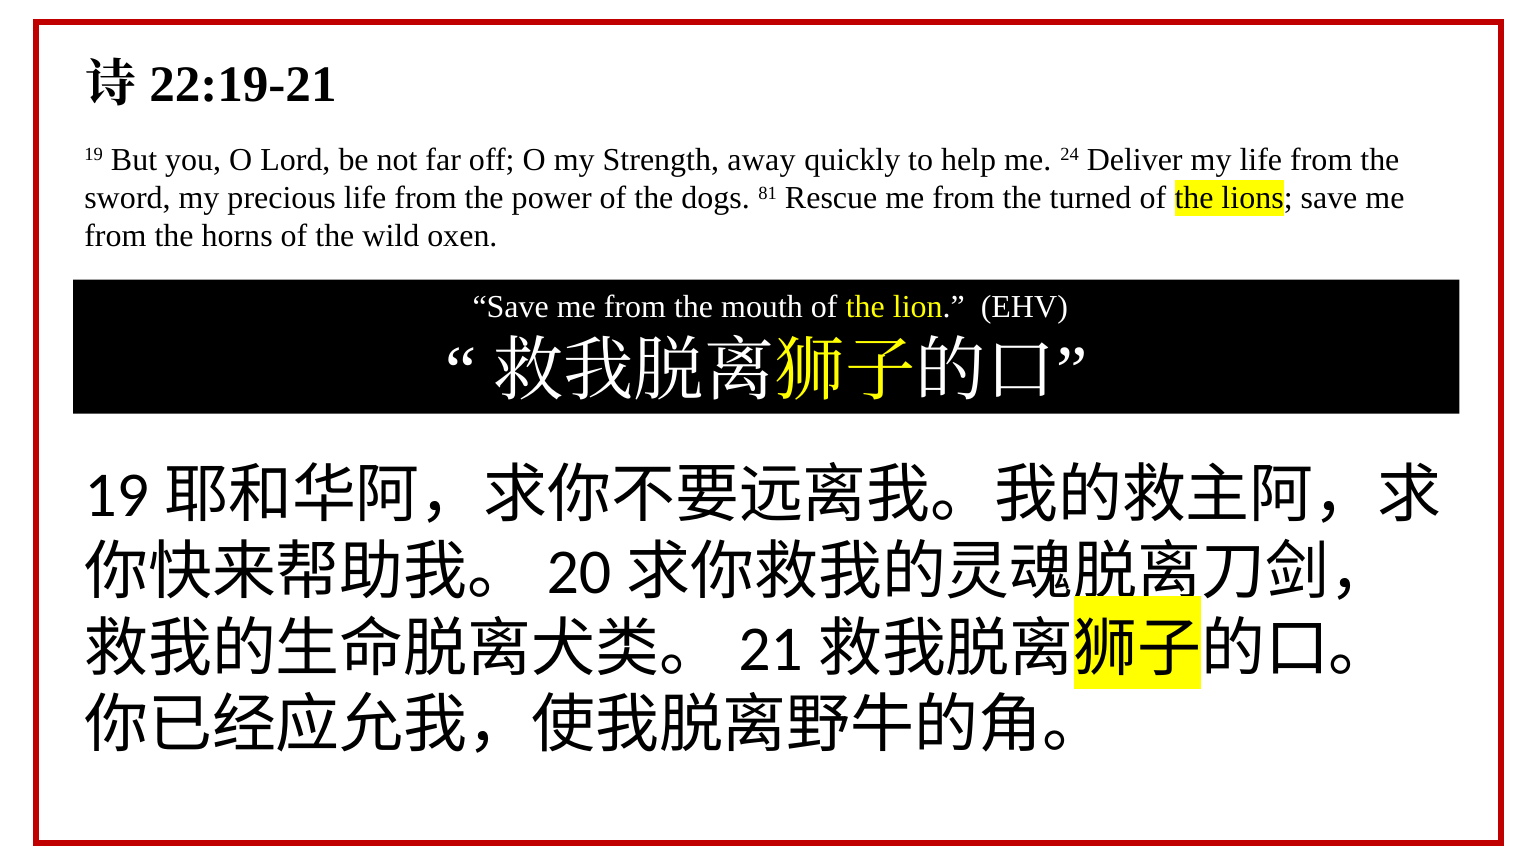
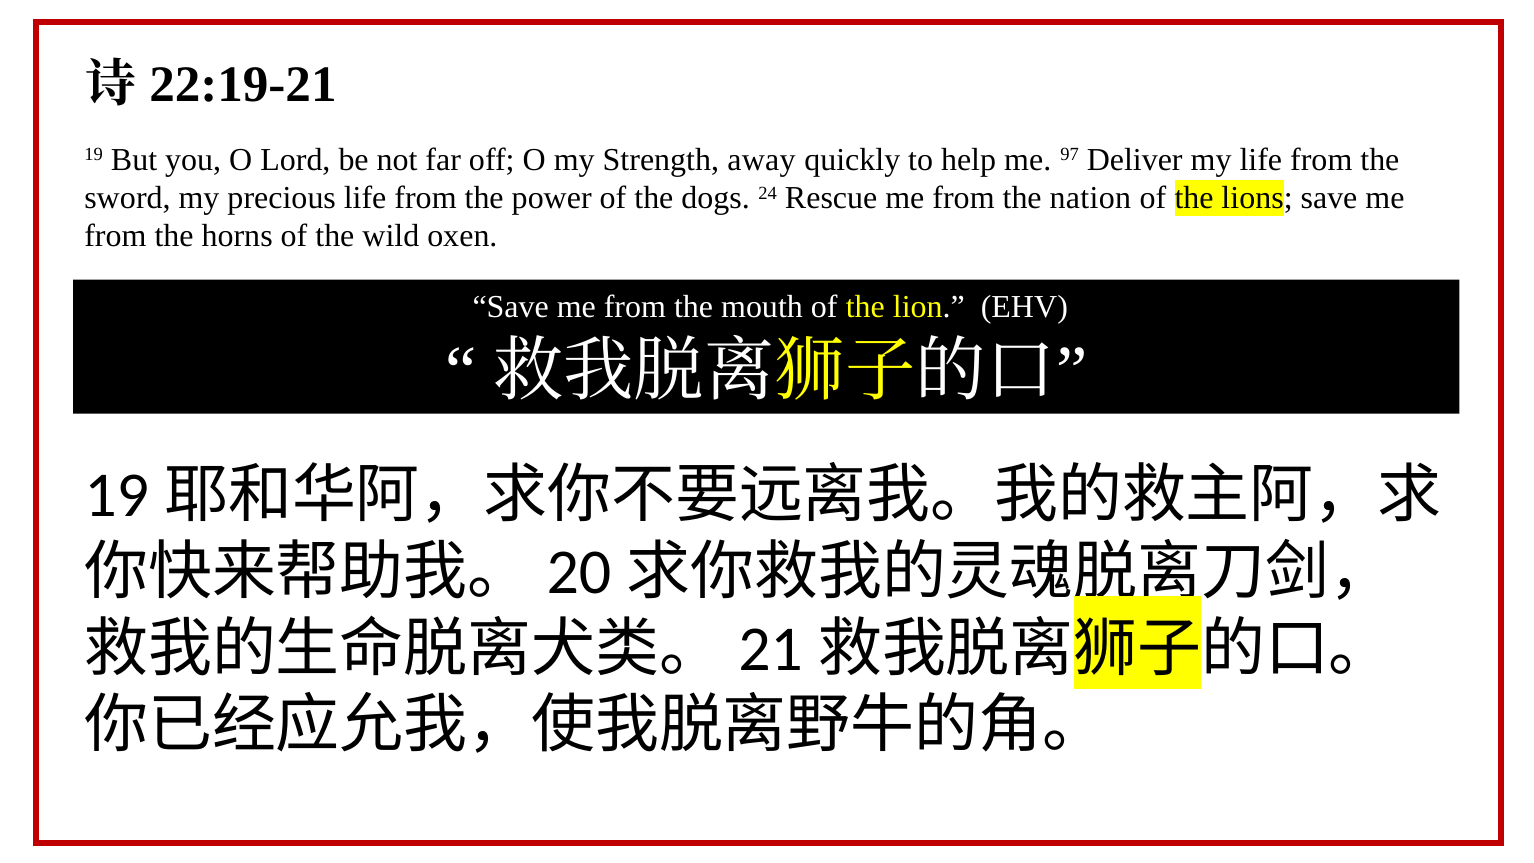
24: 24 -> 97 (1070, 155)
81: 81 -> 24 (768, 193)
turned: turned -> nation (1090, 198)
